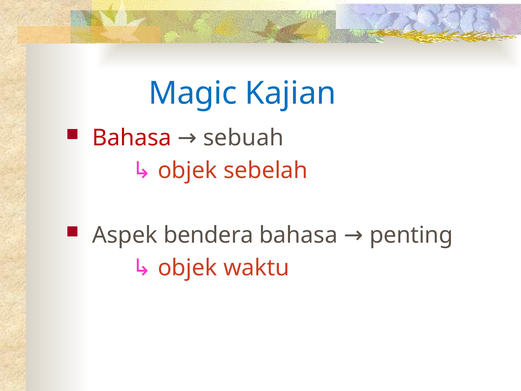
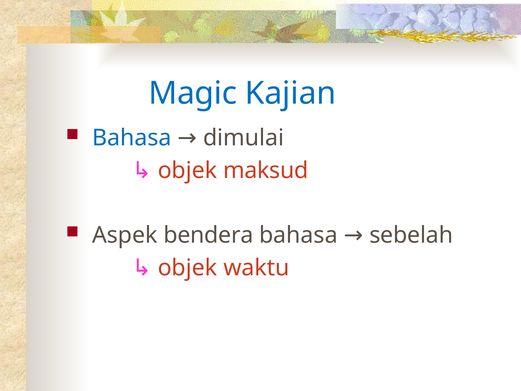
Bahasa colour: red -> blue (132, 138)
sebuah: sebuah -> dimulai (244, 138)
sebelah: sebelah -> maksud (266, 170)
penting: penting -> sebelah (411, 235)
